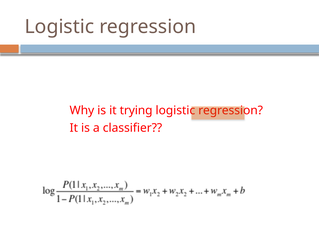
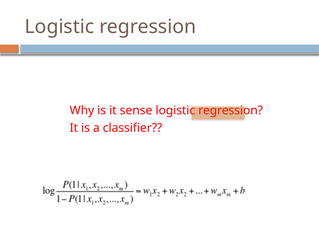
trying: trying -> sense (136, 111)
